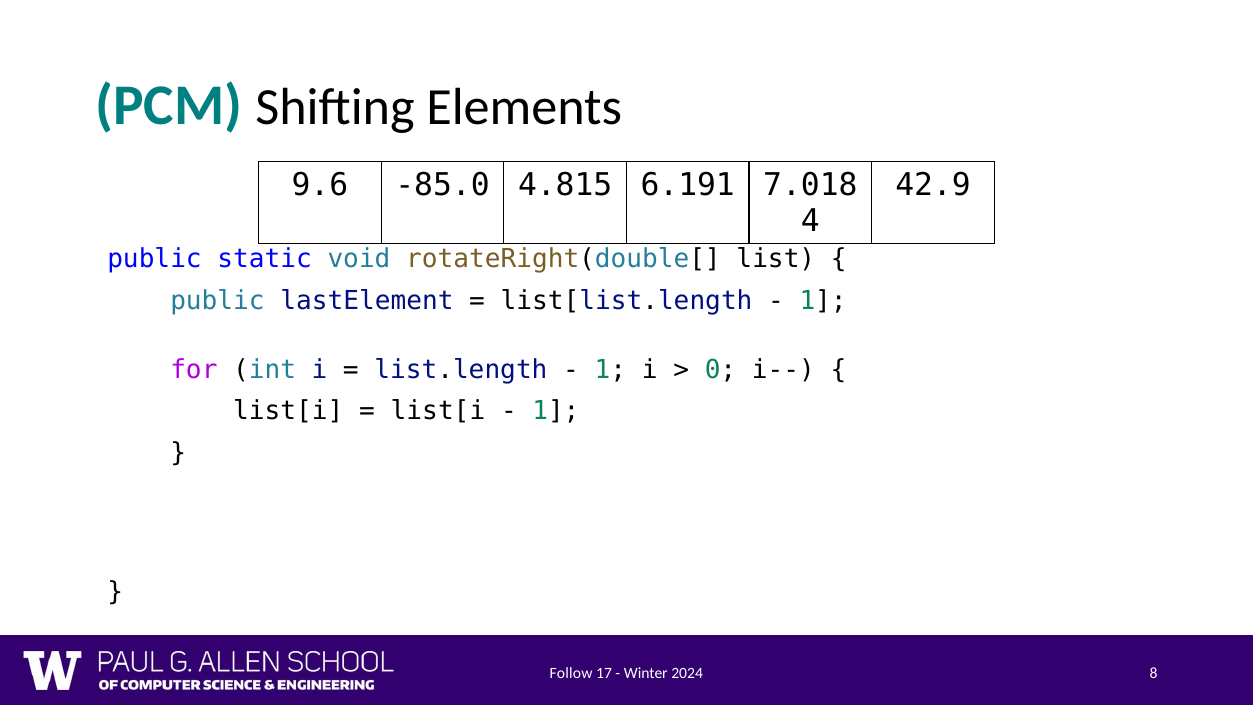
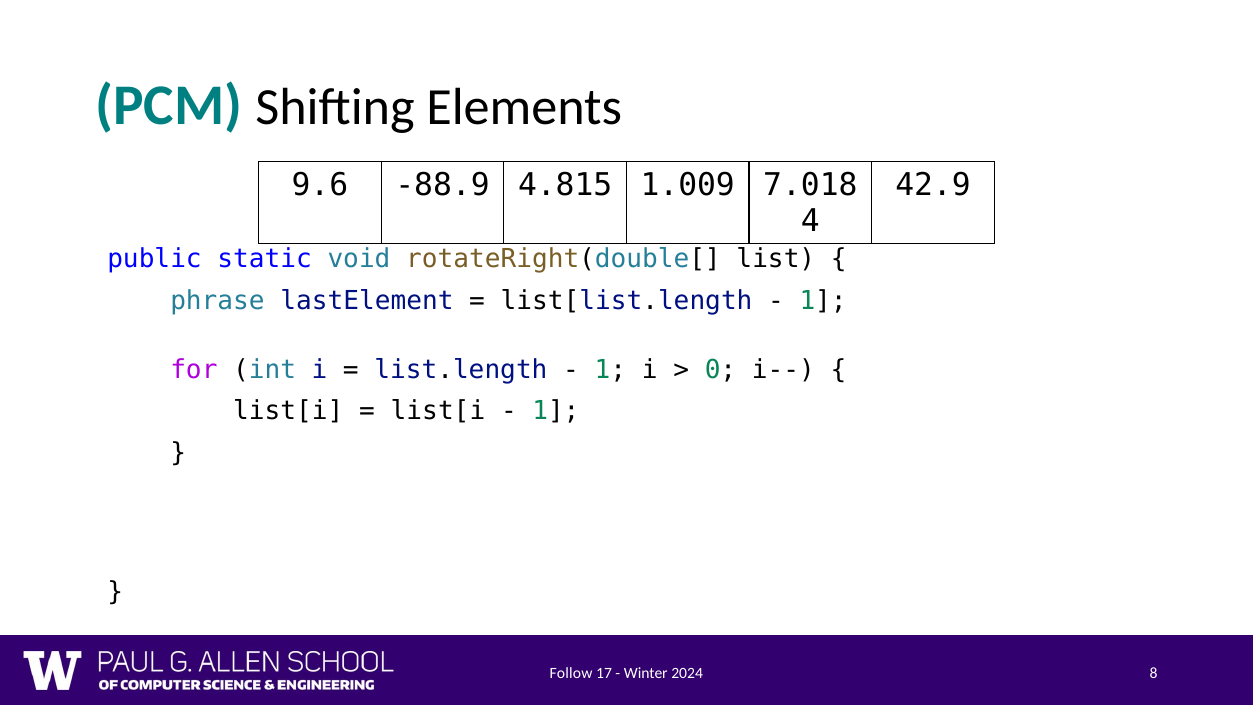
-85.0: -85.0 -> -88.9 (443, 185)
6.191: 6.191 -> 1.009 (688, 185)
public: public -> phrase (217, 301)
